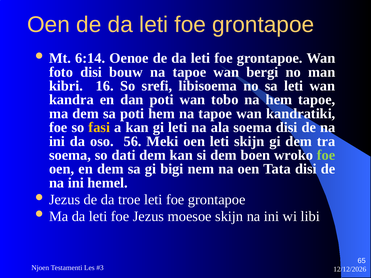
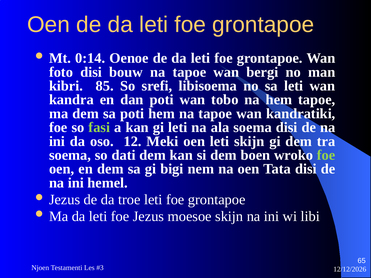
6:14: 6:14 -> 0:14 (90, 58)
16: 16 -> 85 (105, 86)
fasi colour: yellow -> light green (99, 128)
56: 56 -> 12 (133, 141)
